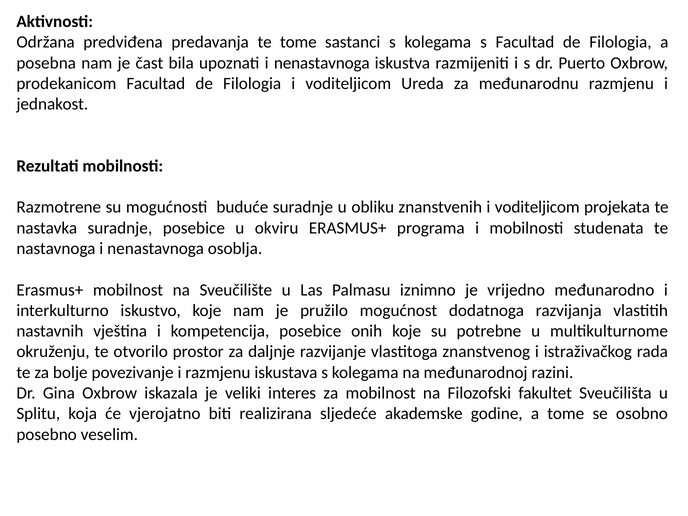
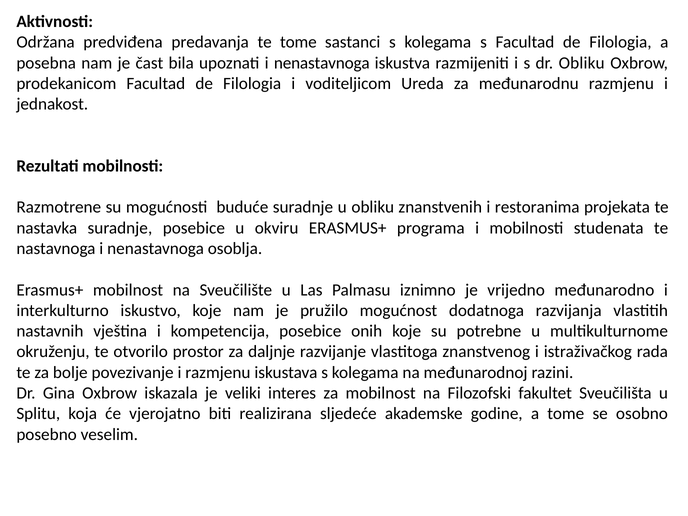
dr Puerto: Puerto -> Obliku (582, 63)
znanstvenih i voditeljicom: voditeljicom -> restoranima (537, 207)
